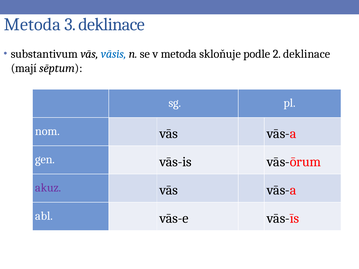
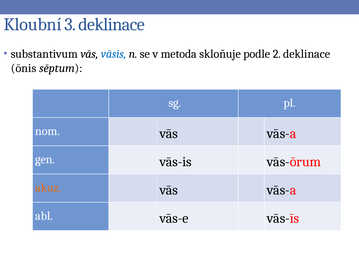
Metoda: Metoda -> Kloubní (33, 24)
mají: mají -> ōnis (24, 68)
akuz colour: purple -> orange (48, 188)
